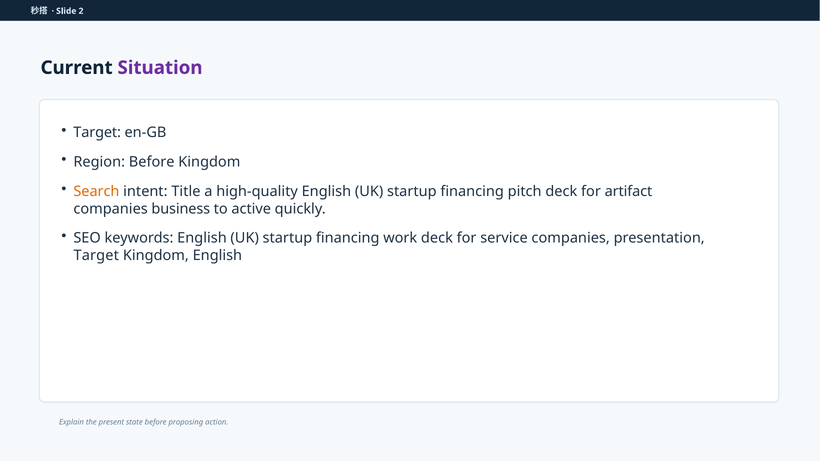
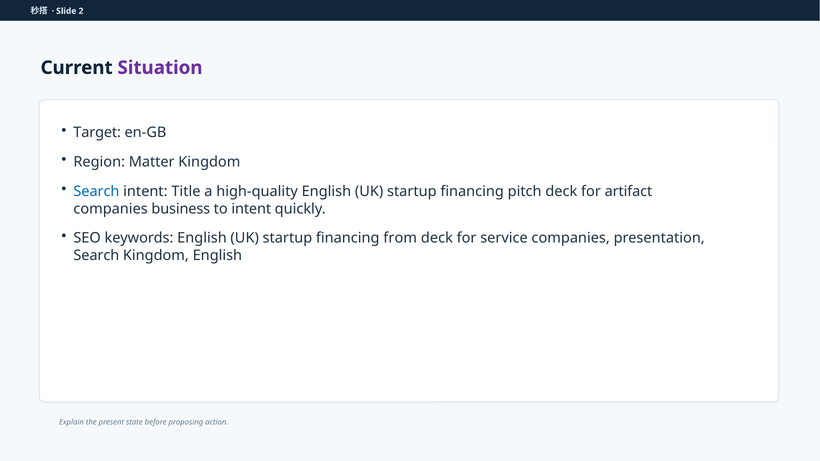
Region Before: Before -> Matter (152, 162)
Search colour: orange -> blue (96, 191)
to active: active -> intent (251, 209)
work: work -> from (400, 238)
Target: Target -> Search (96, 256)
